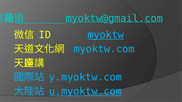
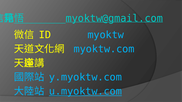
myoktw underline: present -> none (106, 35)
